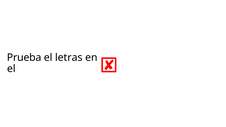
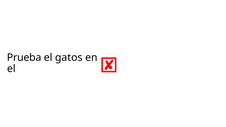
letras: letras -> gatos (69, 58)
